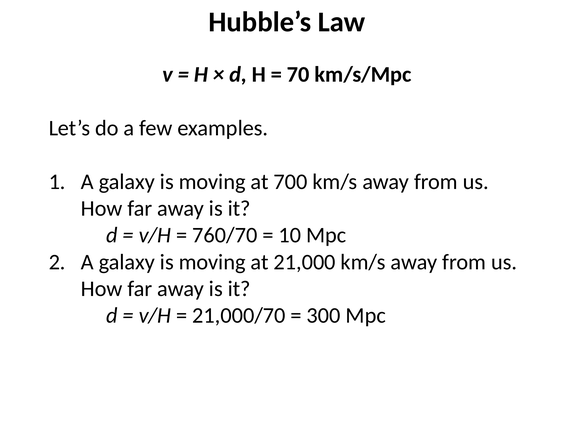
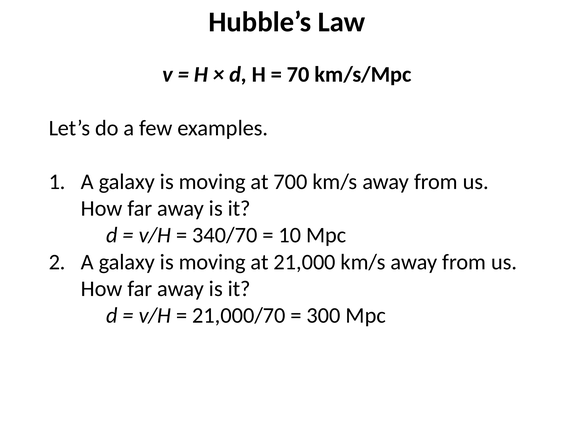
760/70: 760/70 -> 340/70 (225, 235)
